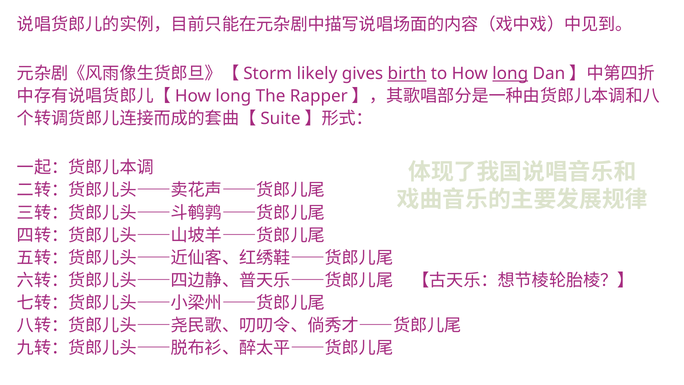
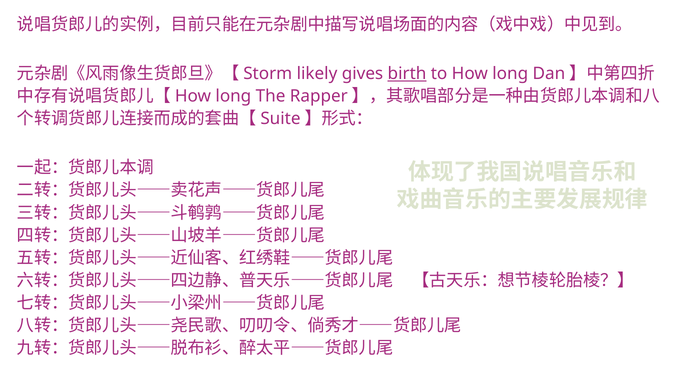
long underline: present -> none (510, 74)
